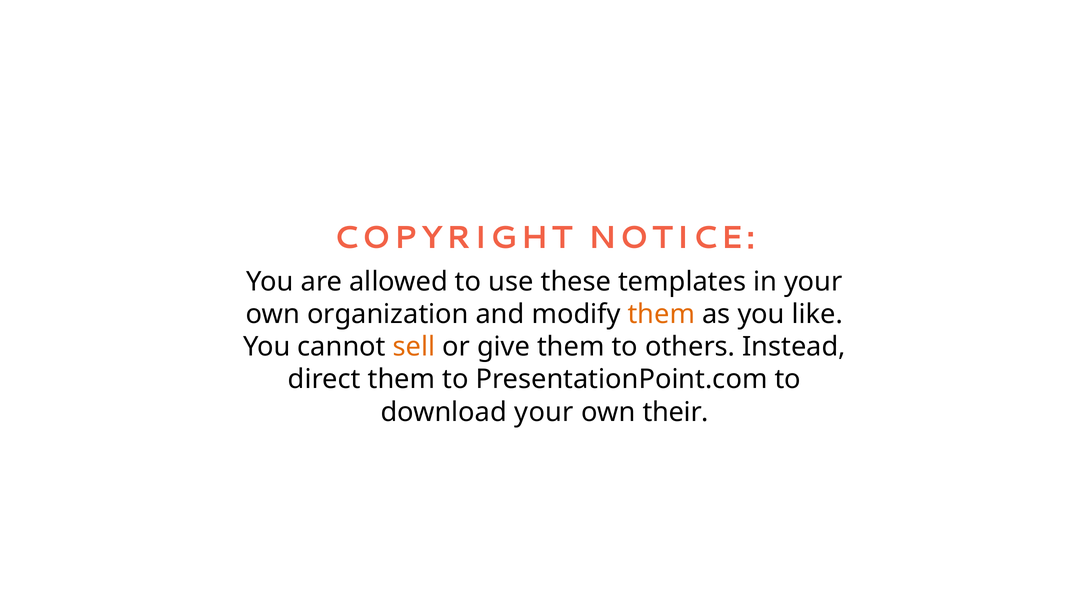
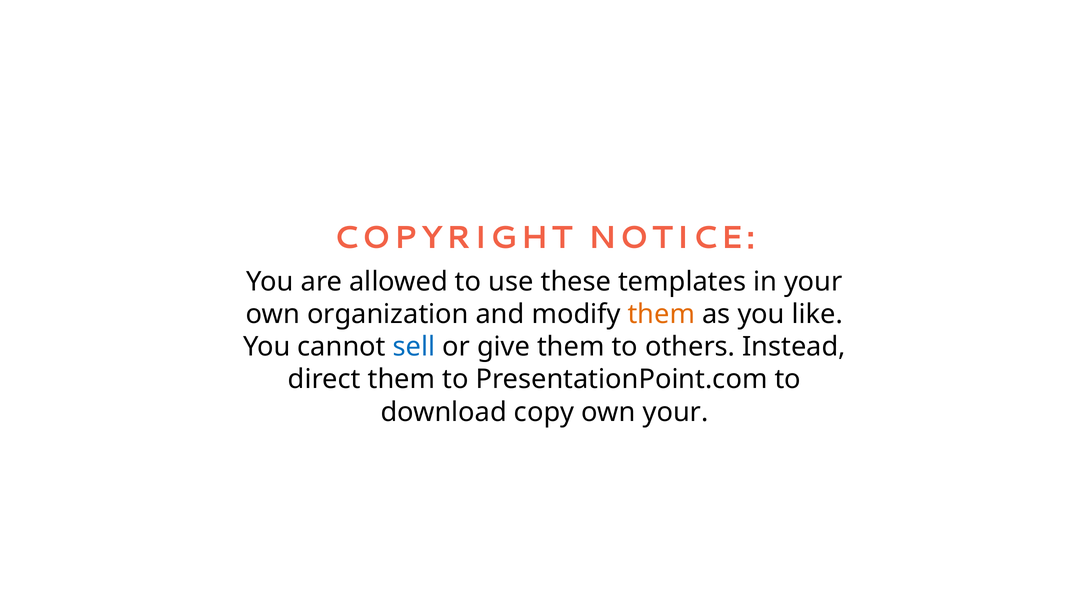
sell colour: orange -> blue (414, 347)
download your: your -> copy (544, 413)
own their: their -> your (676, 413)
